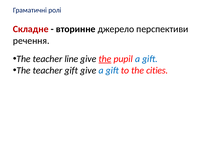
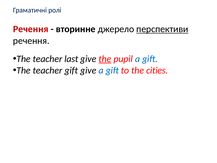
Складне: Складне -> Речення (31, 29)
перспективи underline: none -> present (162, 29)
line: line -> last (71, 59)
